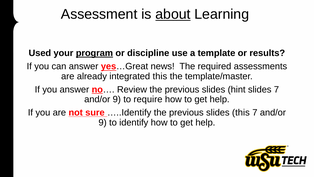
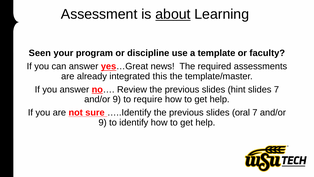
Used: Used -> Seen (40, 53)
program underline: present -> none (94, 53)
results: results -> faculty (267, 53)
slides this: this -> oral (241, 112)
